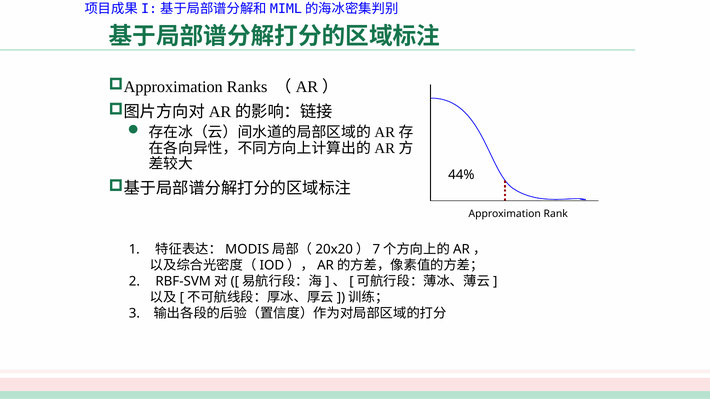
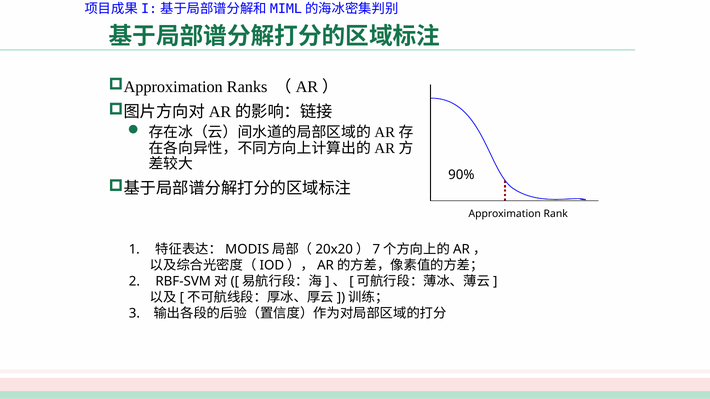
44%: 44% -> 90% (461, 175)
